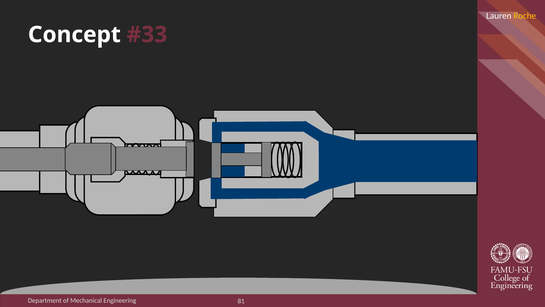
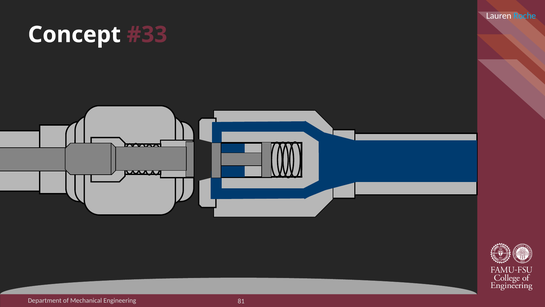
Roche colour: yellow -> light blue (525, 16)
